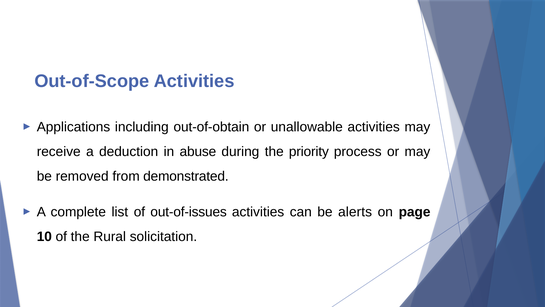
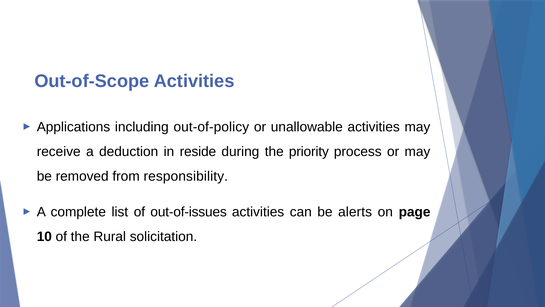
out-of-obtain: out-of-obtain -> out-of-policy (211, 127)
abuse: abuse -> reside (198, 151)
demonstrated: demonstrated -> responsibility (186, 176)
